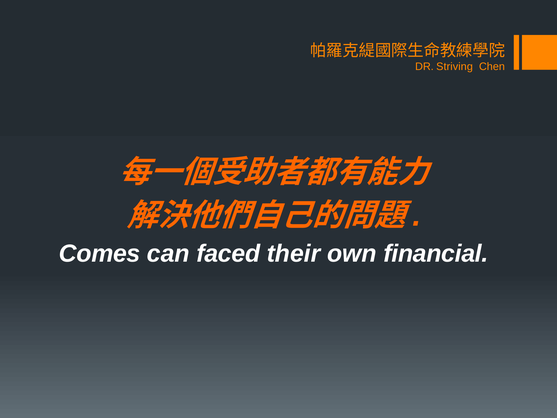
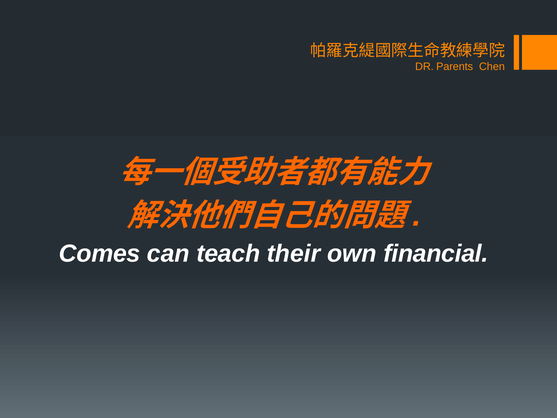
Striving: Striving -> Parents (455, 67)
faced: faced -> teach (228, 254)
